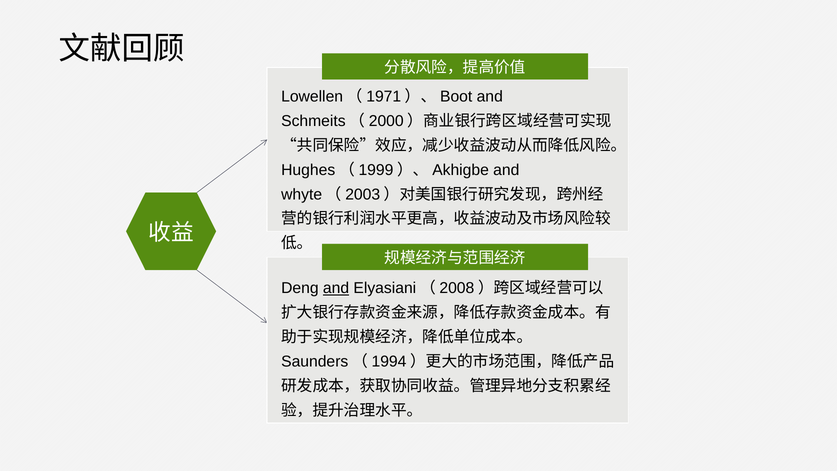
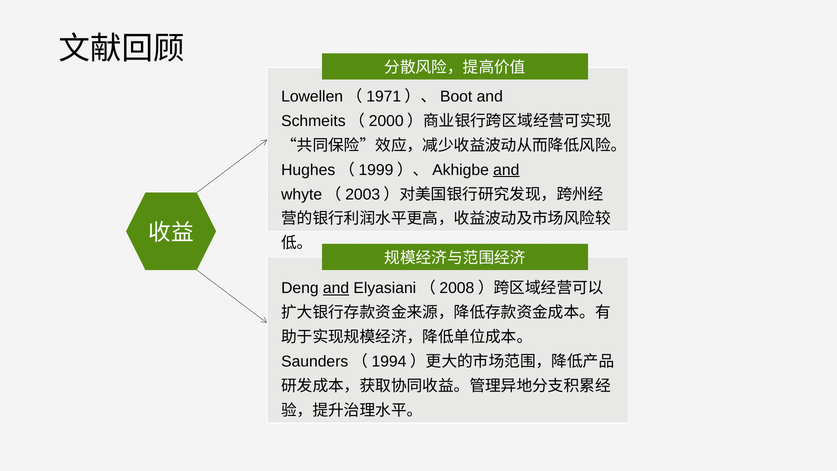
and underline: none -> present (506, 170)
